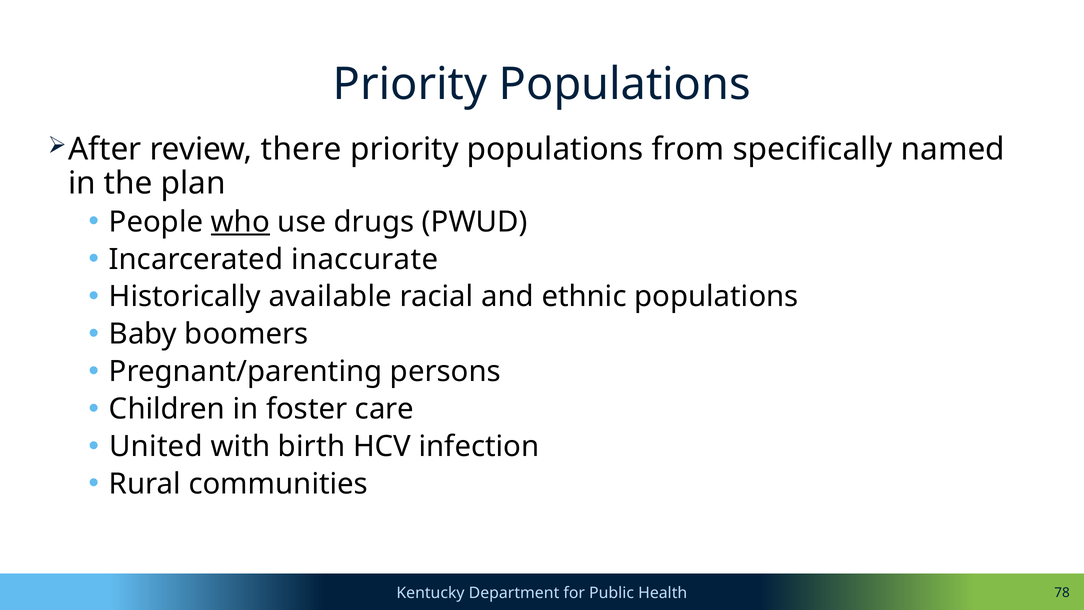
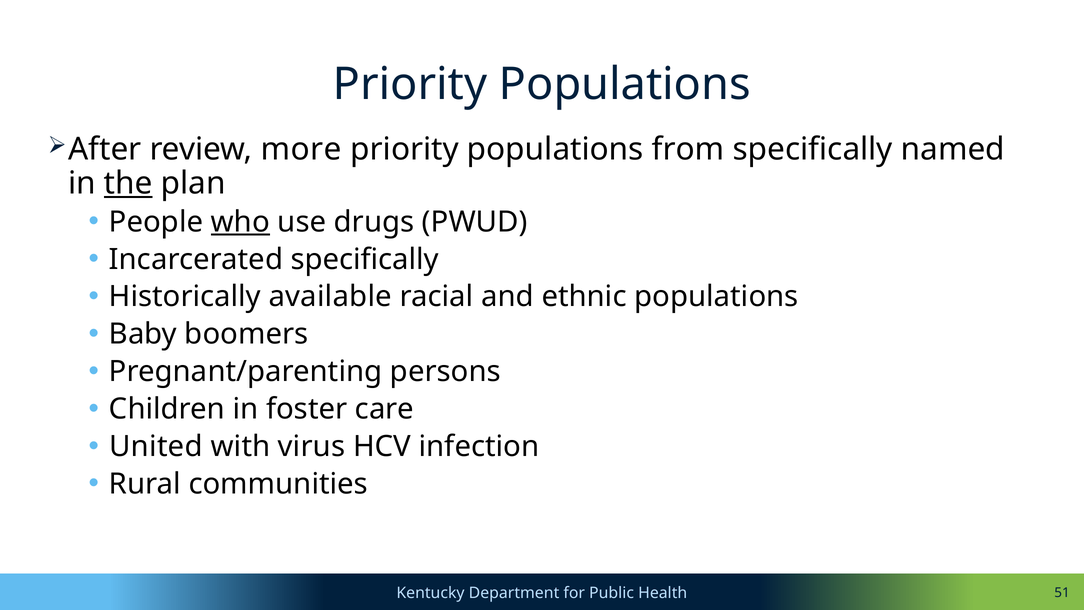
there: there -> more (301, 149)
the underline: none -> present (128, 183)
Incarcerated inaccurate: inaccurate -> specifically (365, 259)
birth: birth -> virus (312, 446)
78: 78 -> 51 (1062, 592)
